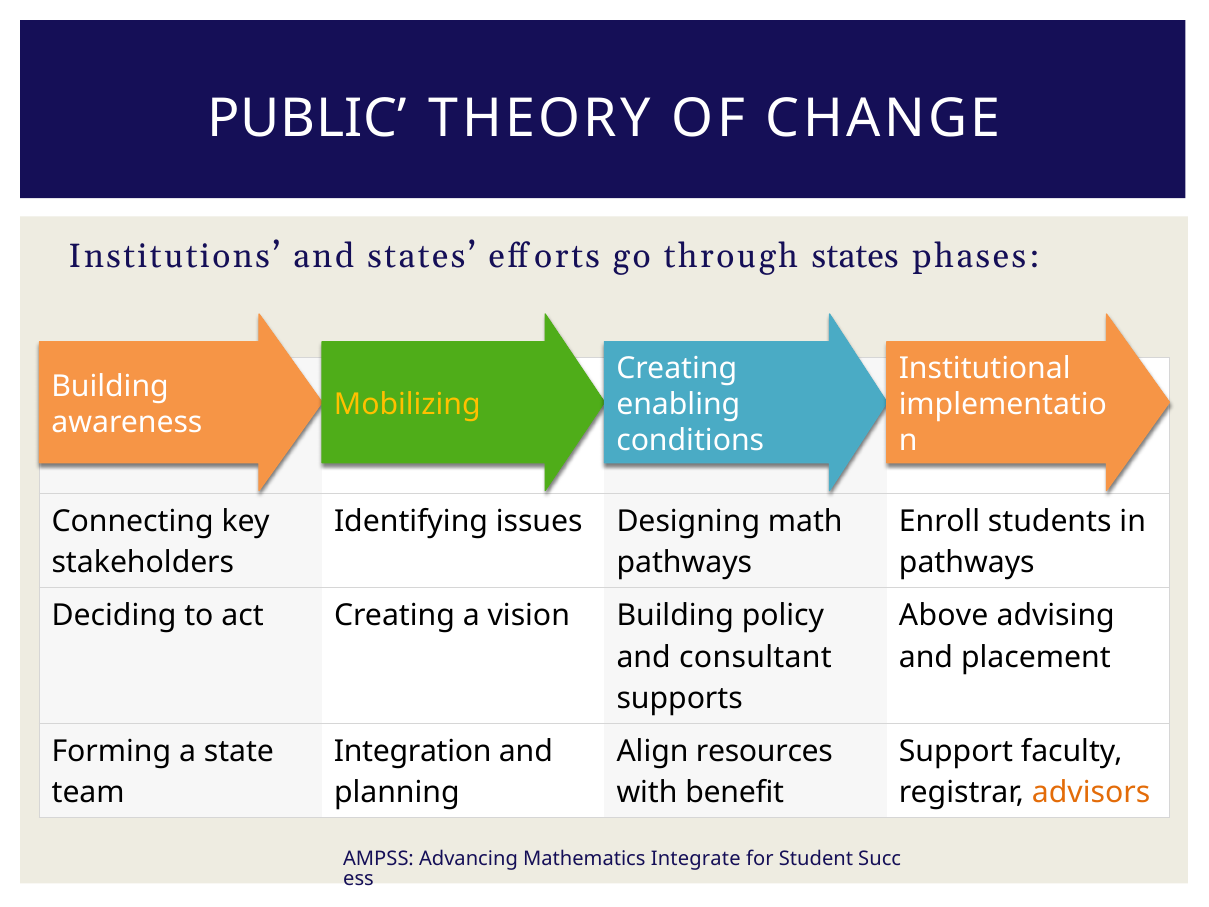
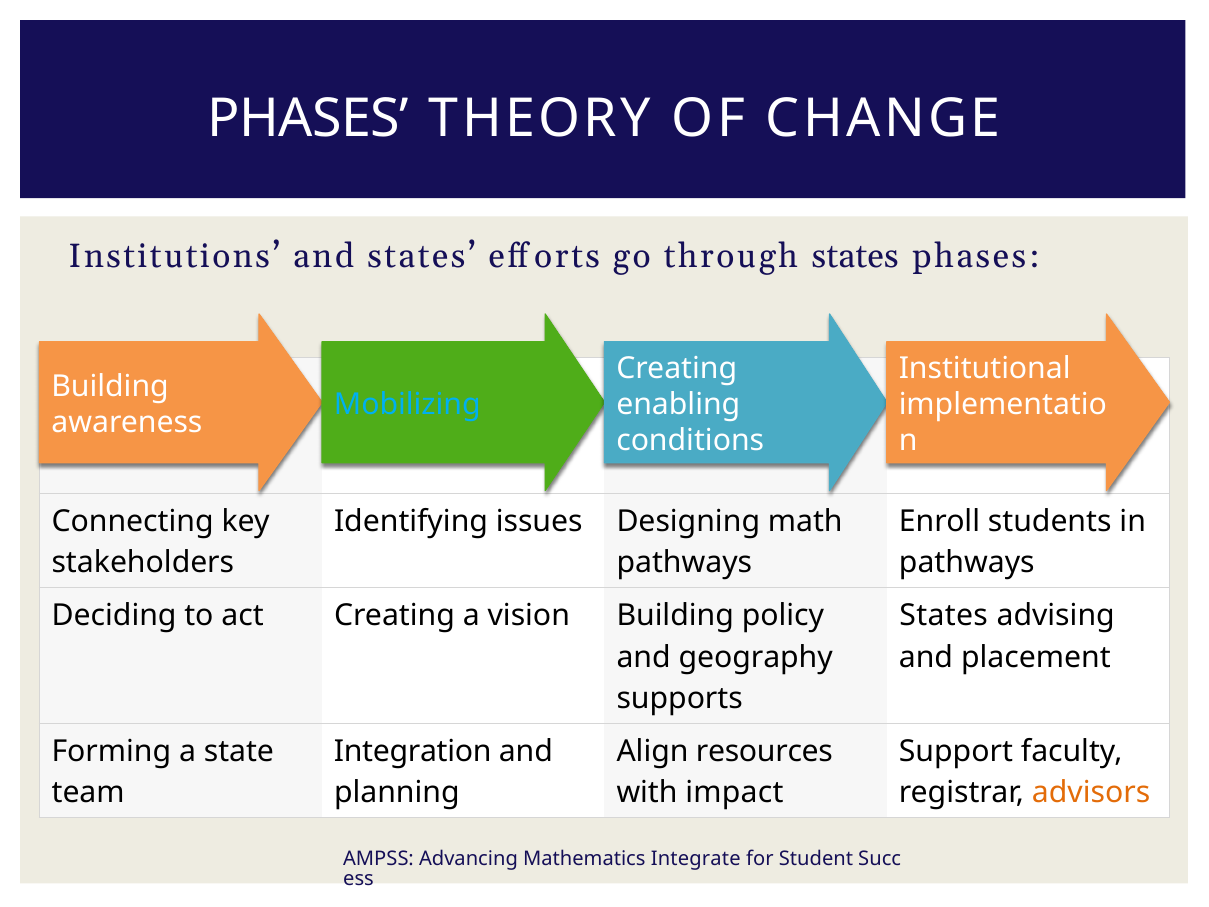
PUBLIC: PUBLIC -> PHASES (308, 119)
Mobilizing colour: yellow -> light blue (407, 404)
Above: Above -> States (944, 616)
consultant: consultant -> geography (756, 657)
benefit: benefit -> impact (734, 792)
